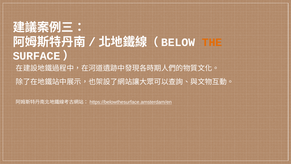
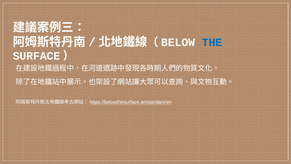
THE colour: orange -> blue (212, 42)
